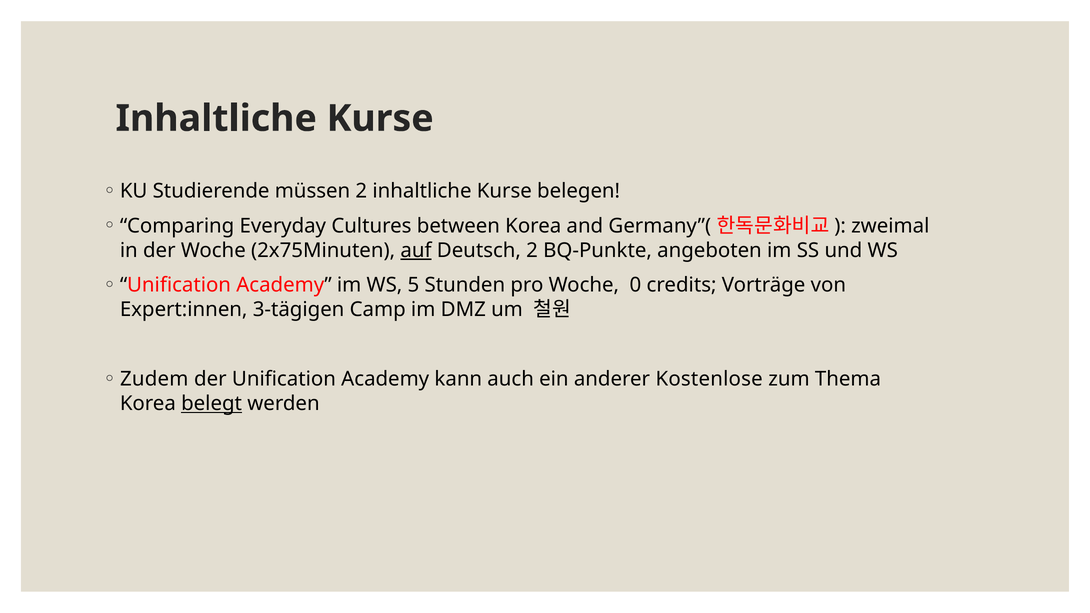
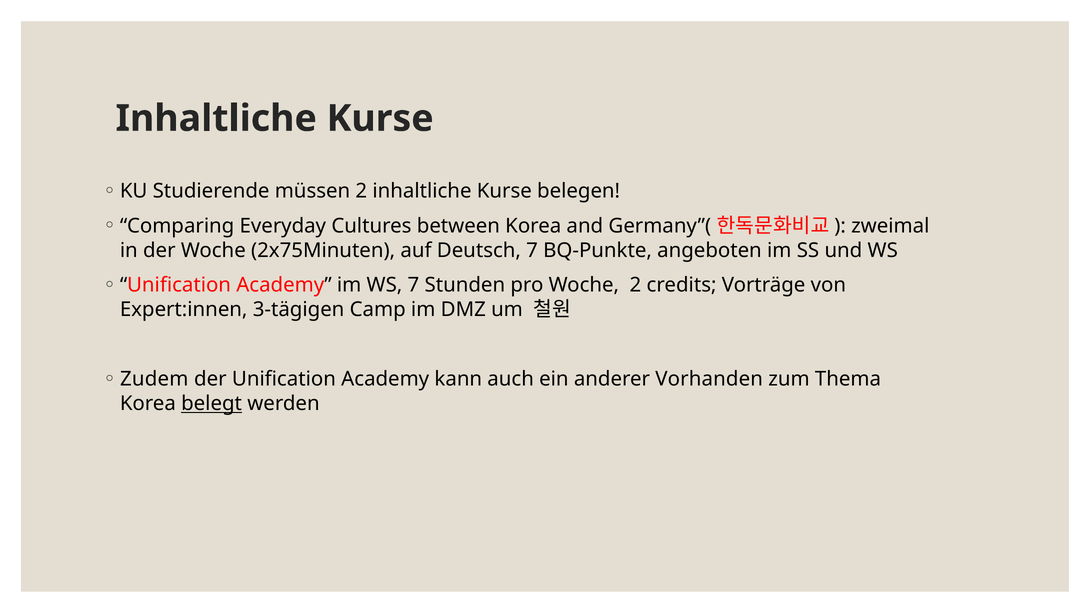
auf underline: present -> none (416, 250)
Deutsch 2: 2 -> 7 (532, 250)
WS 5: 5 -> 7 (413, 285)
Woche 0: 0 -> 2 (635, 285)
Kostenlose: Kostenlose -> Vorhanden (709, 379)
